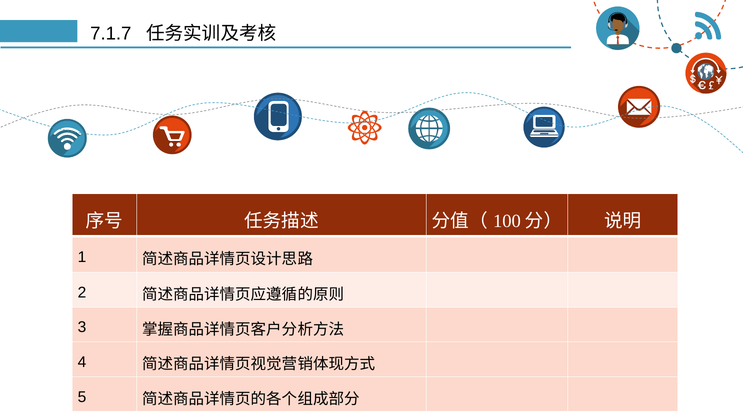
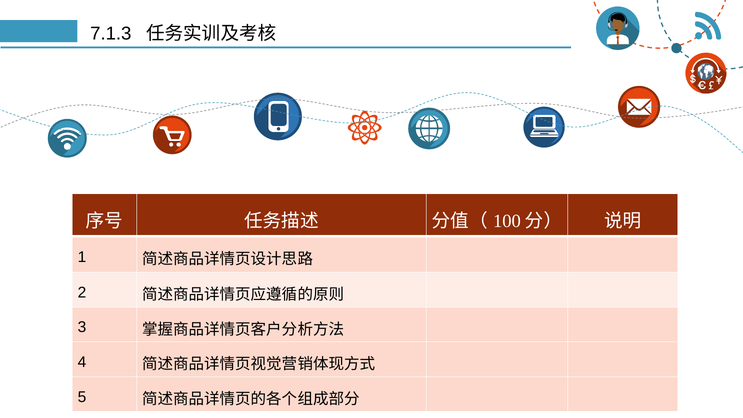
7.1.7: 7.1.7 -> 7.1.3 (111, 34)
